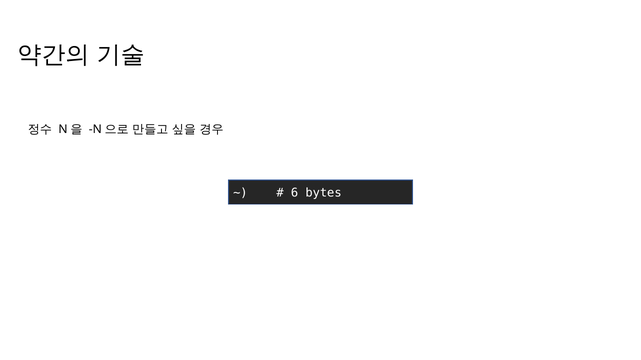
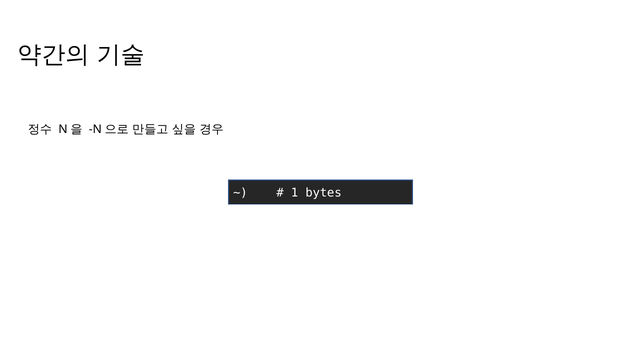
6: 6 -> 1 (295, 193)
